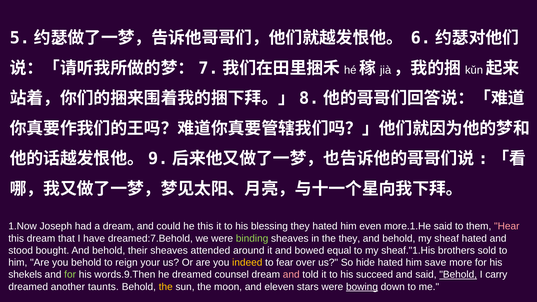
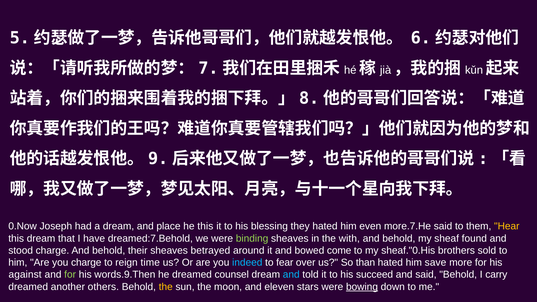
1.Now: 1.Now -> 0.Now (23, 226)
could: could -> place (169, 226)
more.1.He: more.1.He -> more.7.He (407, 226)
Hear colour: pink -> yellow (507, 226)
the they: they -> with (349, 238)
sheaf hated: hated -> found (474, 238)
stood bought: bought -> charge (52, 251)
attended: attended -> betrayed (210, 251)
equal: equal -> come (339, 251)
sheaf."1.His: sheaf."1.His -> sheaf."0.His (408, 251)
you behold: behold -> charge (86, 263)
your: your -> time (150, 263)
indeed colour: yellow -> light blue (247, 263)
hide: hide -> than (365, 263)
shekels: shekels -> against (25, 275)
and colour: pink -> light blue (291, 275)
Behold underline: present -> none (458, 275)
taunts: taunts -> others (103, 287)
